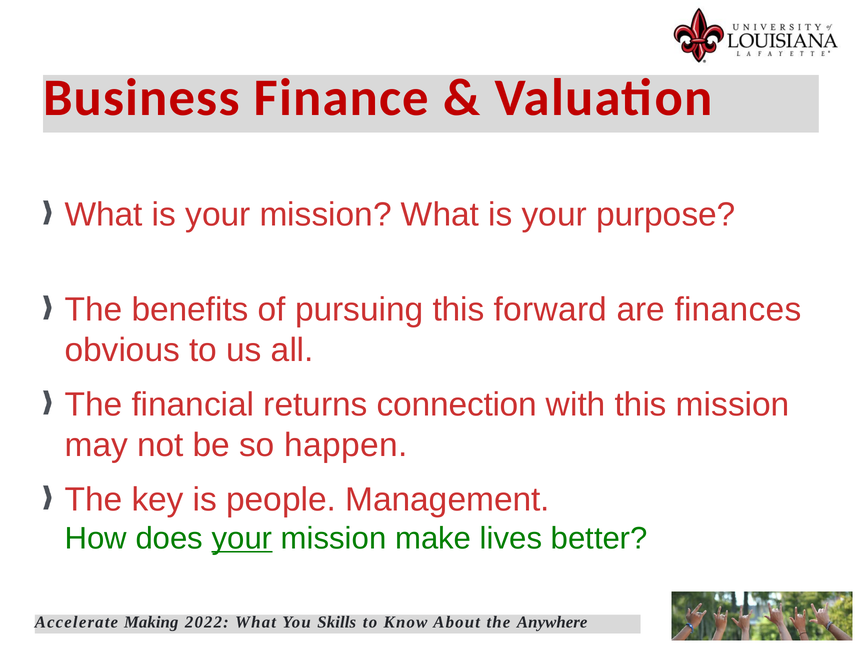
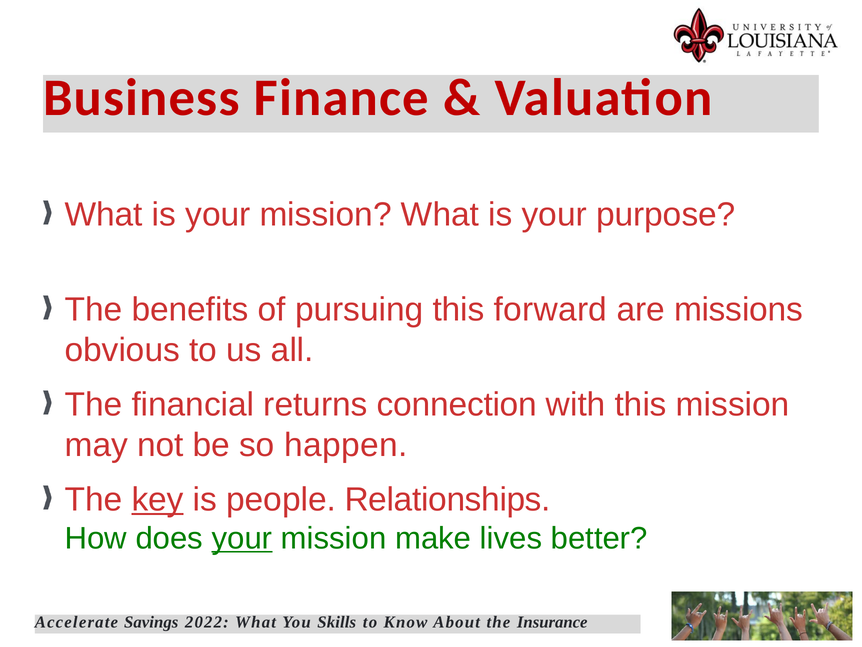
finances: finances -> missions (738, 310)
key underline: none -> present (158, 499)
Management: Management -> Relationships (448, 499)
Making: Making -> Savings (151, 622)
Anywhere: Anywhere -> Insurance (552, 622)
